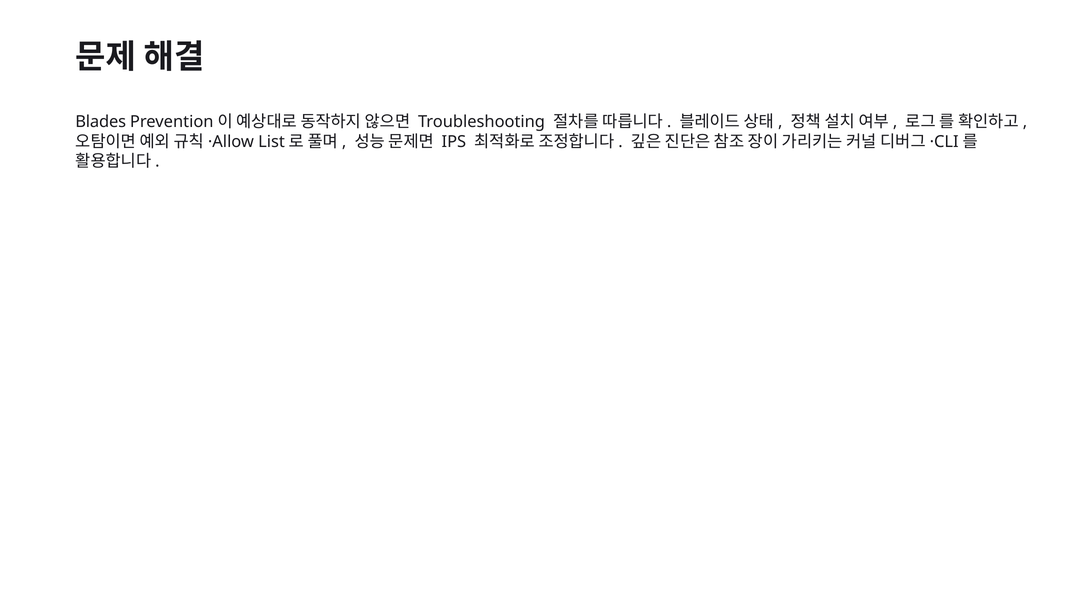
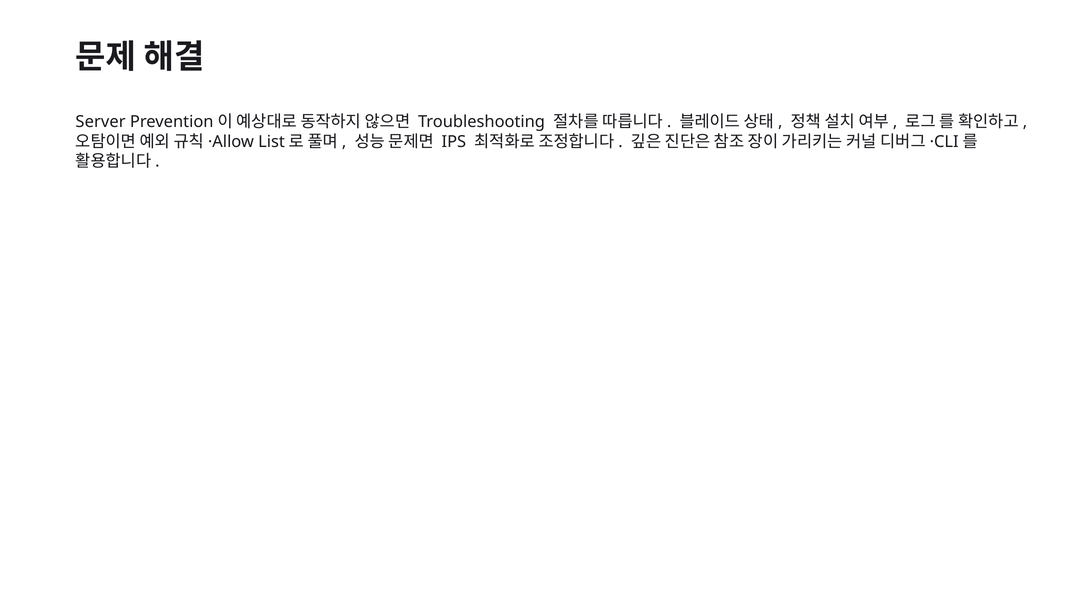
Blades: Blades -> Server (101, 122)
